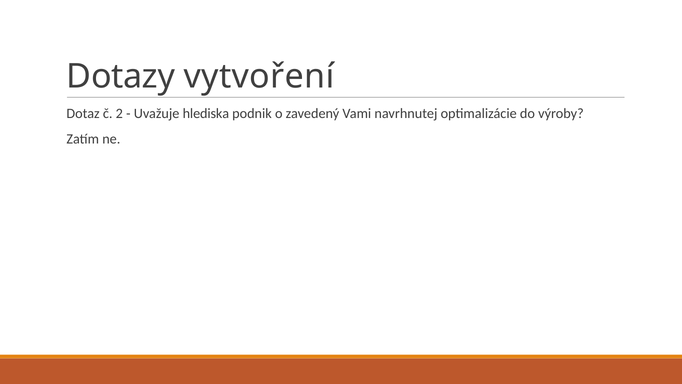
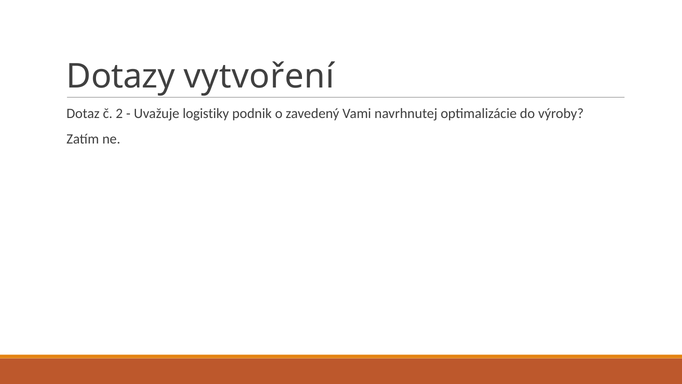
hlediska: hlediska -> logistiky (206, 113)
